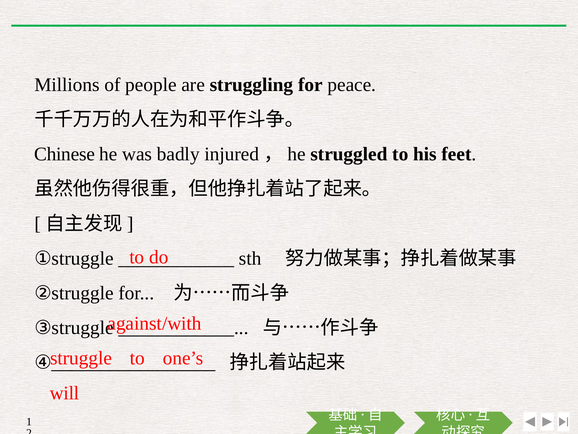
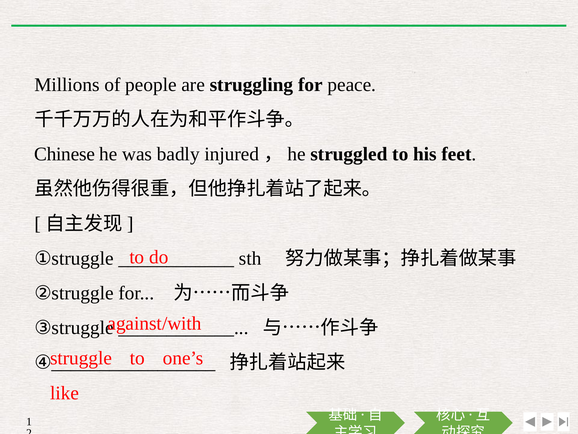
will: will -> like (64, 393)
